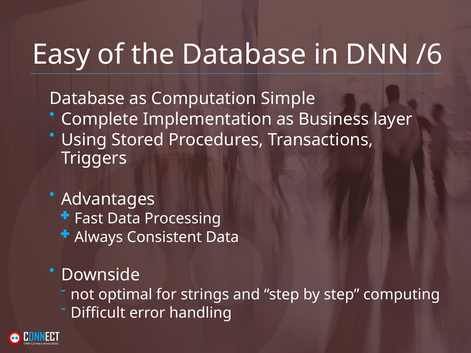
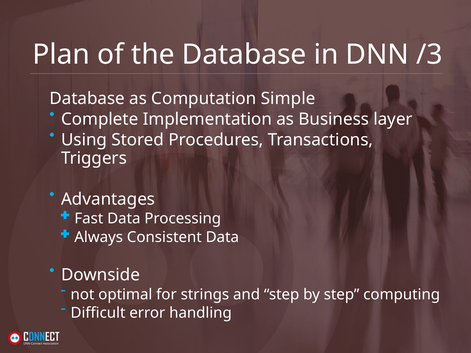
Easy: Easy -> Plan (61, 55)
/6: /6 -> /3 (429, 55)
